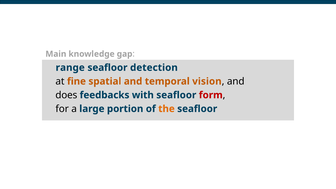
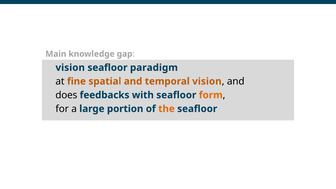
range: range -> vision (70, 68)
detection: detection -> paradigm (154, 68)
form colour: red -> orange (211, 95)
